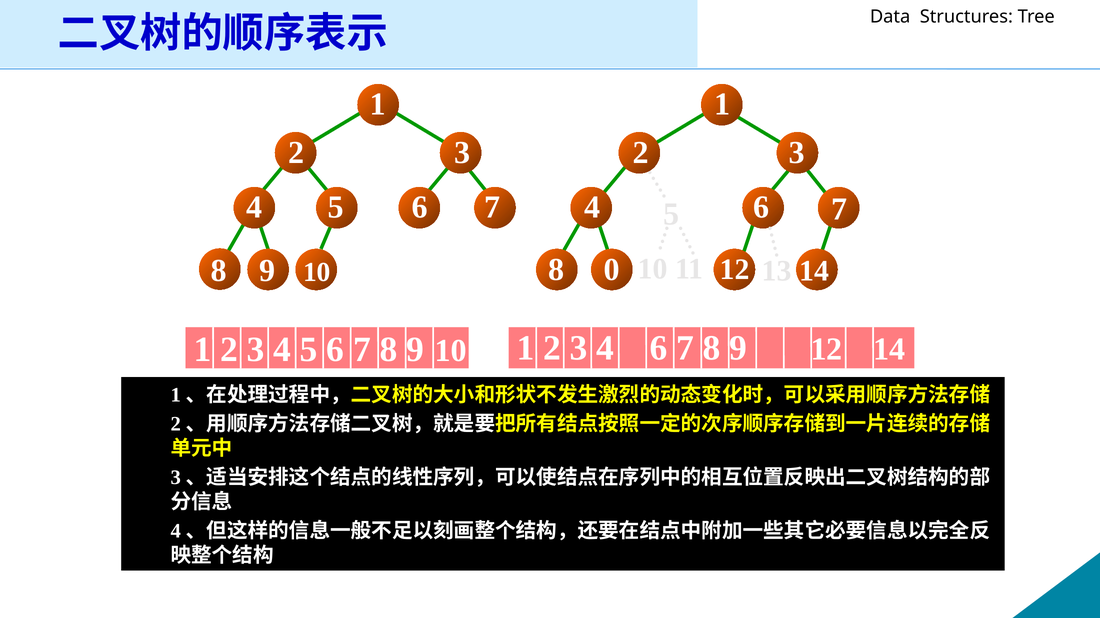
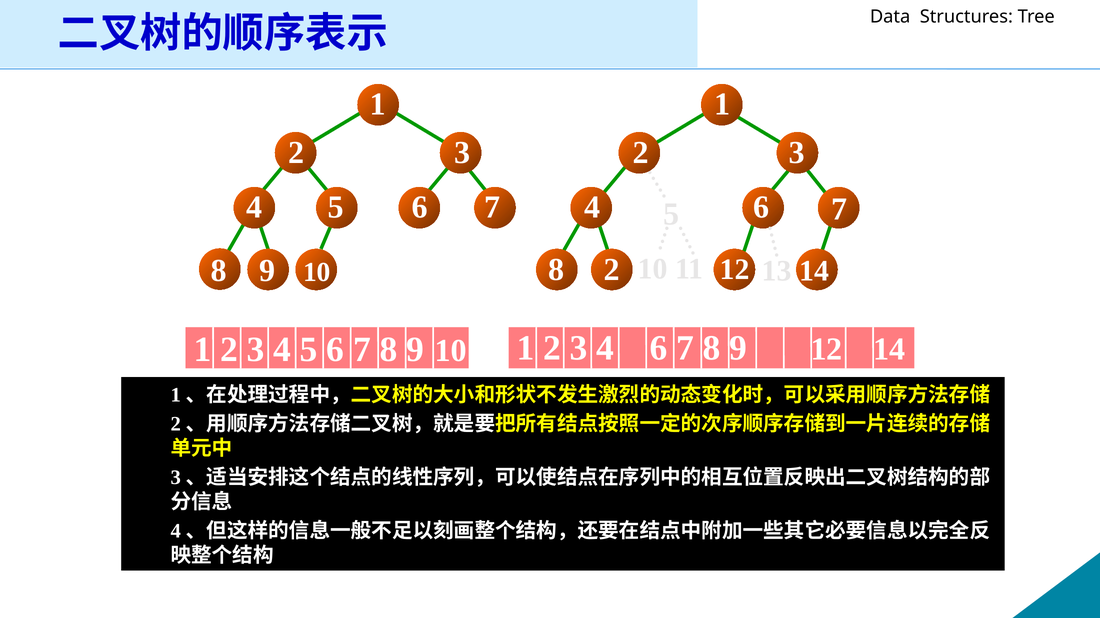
8 0: 0 -> 2 (612, 270)
